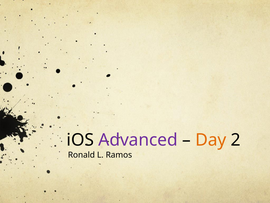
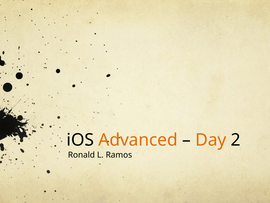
Advanced colour: purple -> orange (138, 140)
